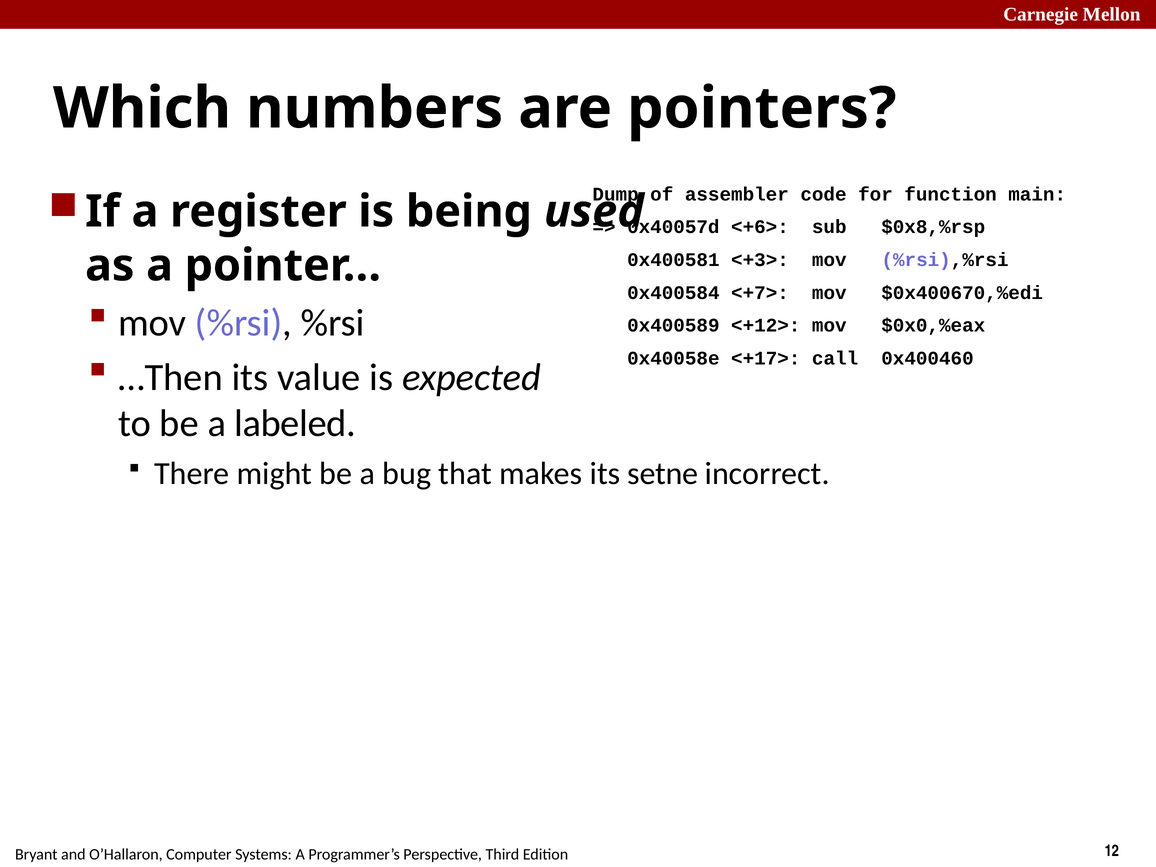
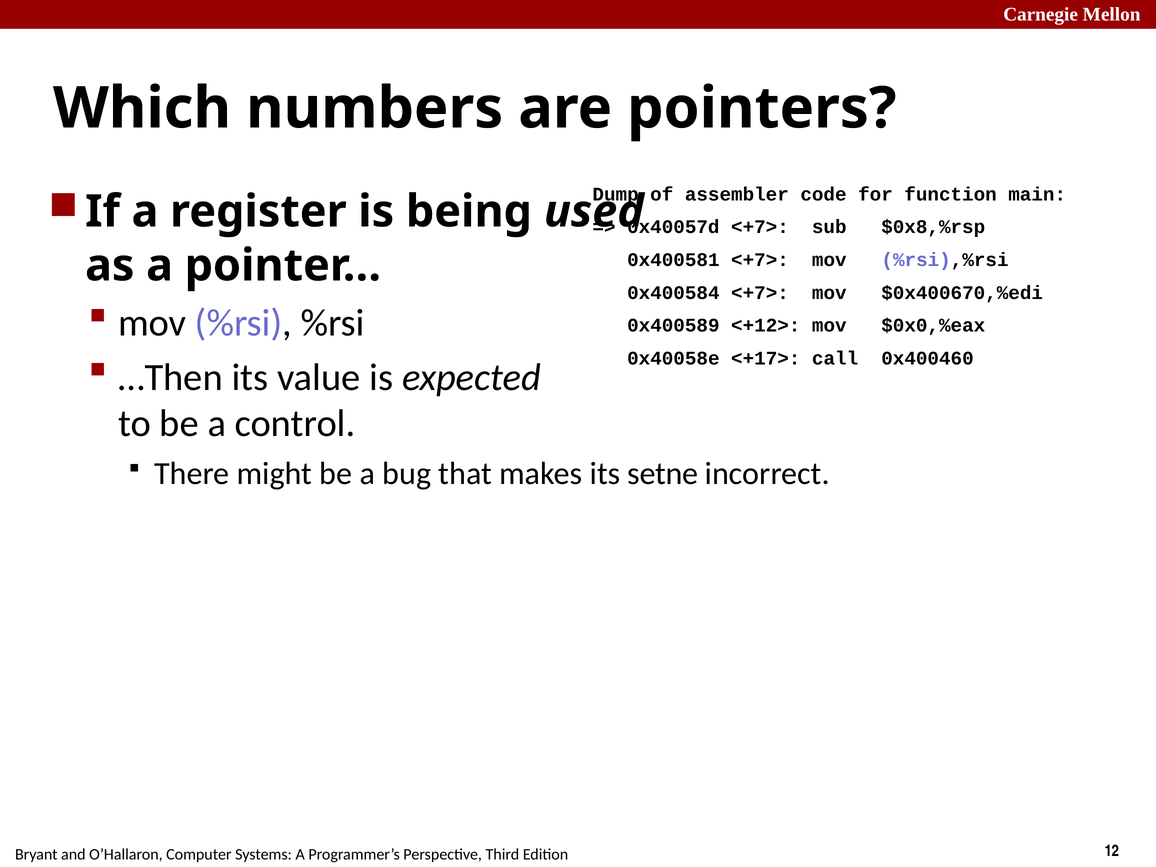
0x40057d <+6>: <+6> -> <+7> (760, 227)
0x400581 <+3>: <+3> -> <+7> (760, 260)
labeled: labeled -> control (295, 424)
